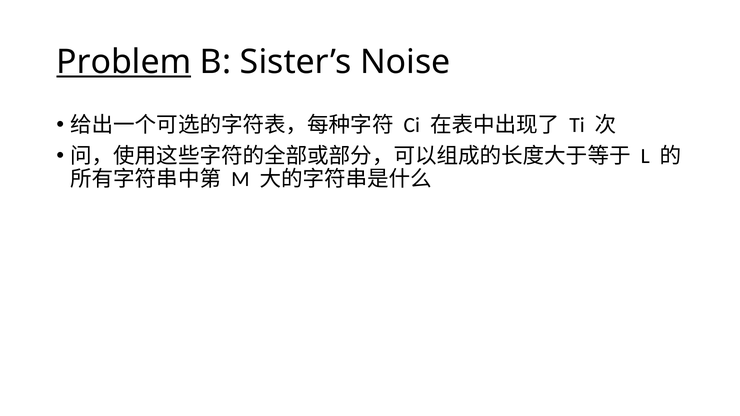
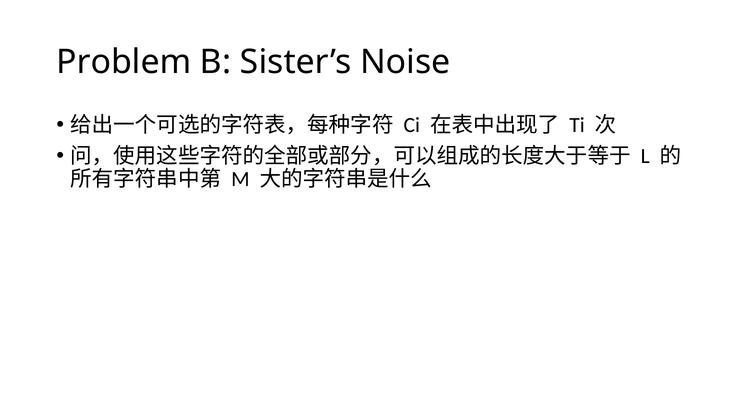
Problem underline: present -> none (124, 62)
